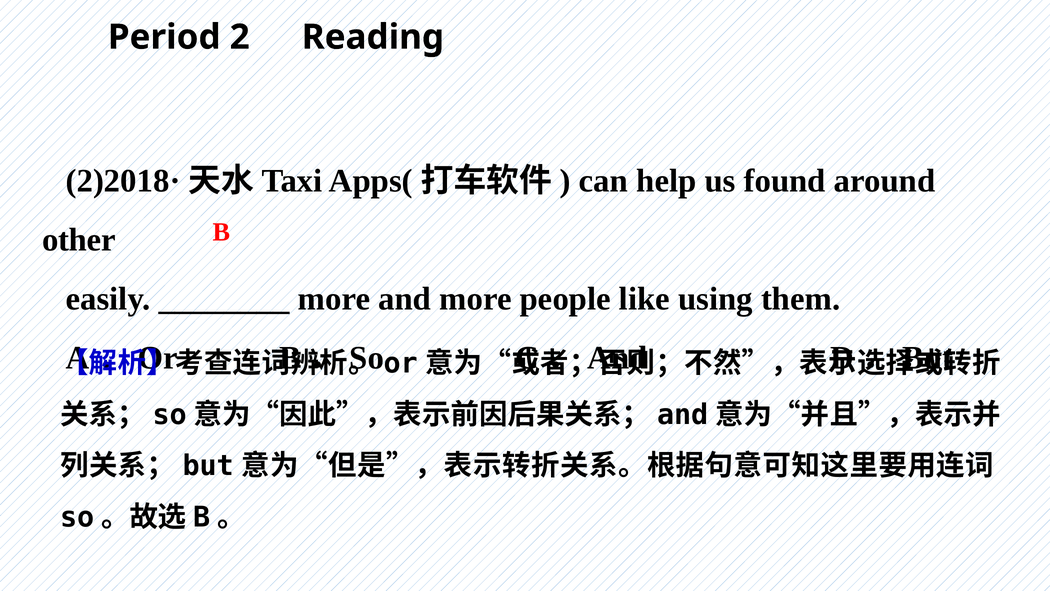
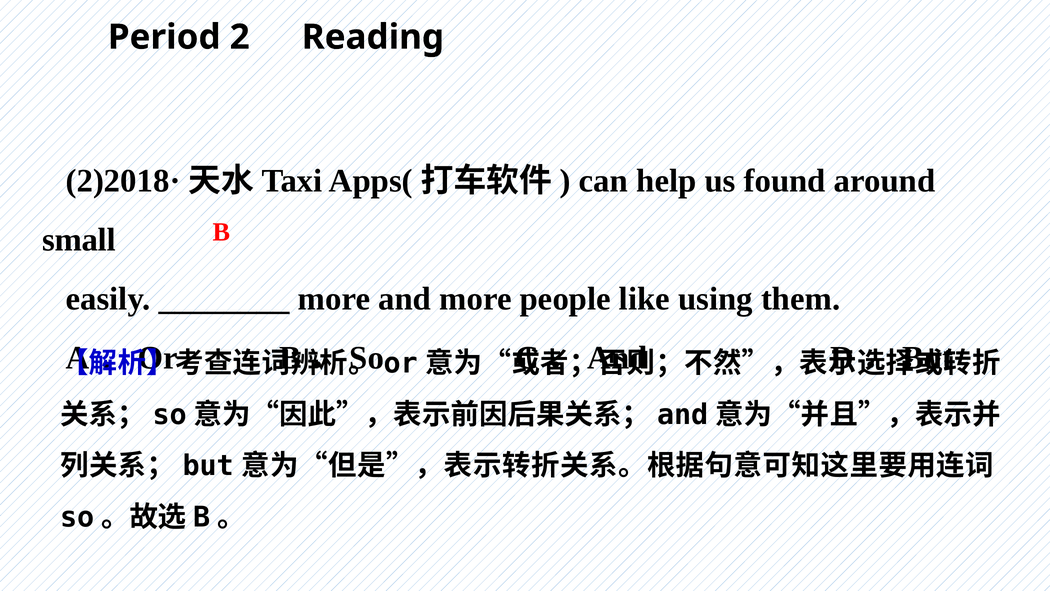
other: other -> small (79, 240)
